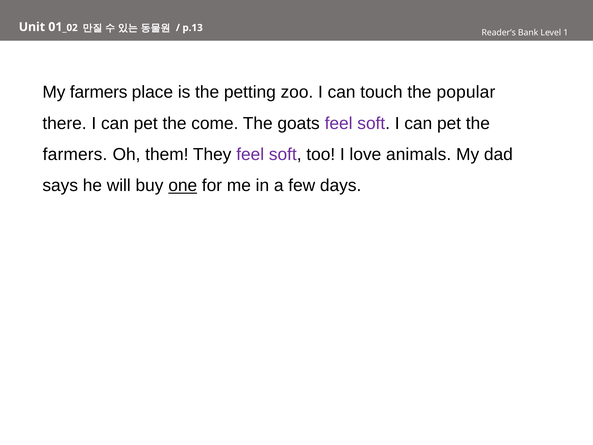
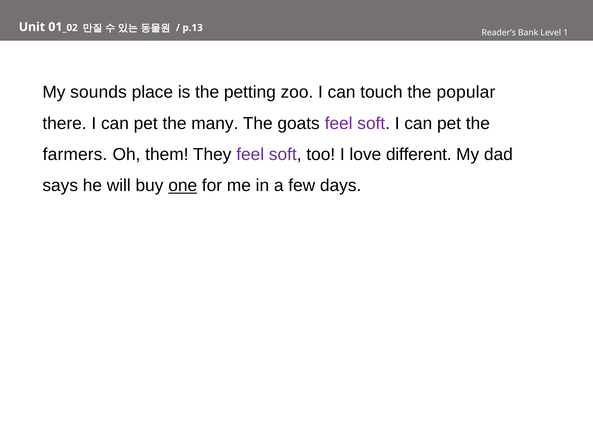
My farmers: farmers -> sounds (99, 92)
come: come -> many (215, 123)
animals: animals -> different (419, 154)
